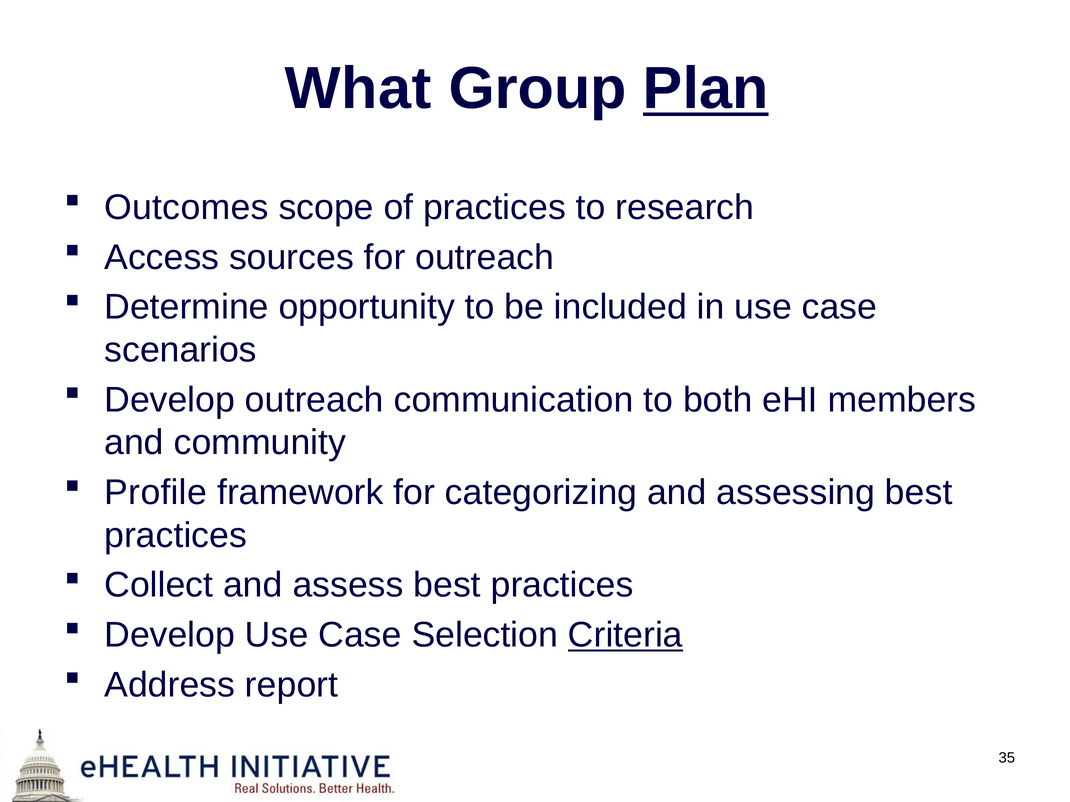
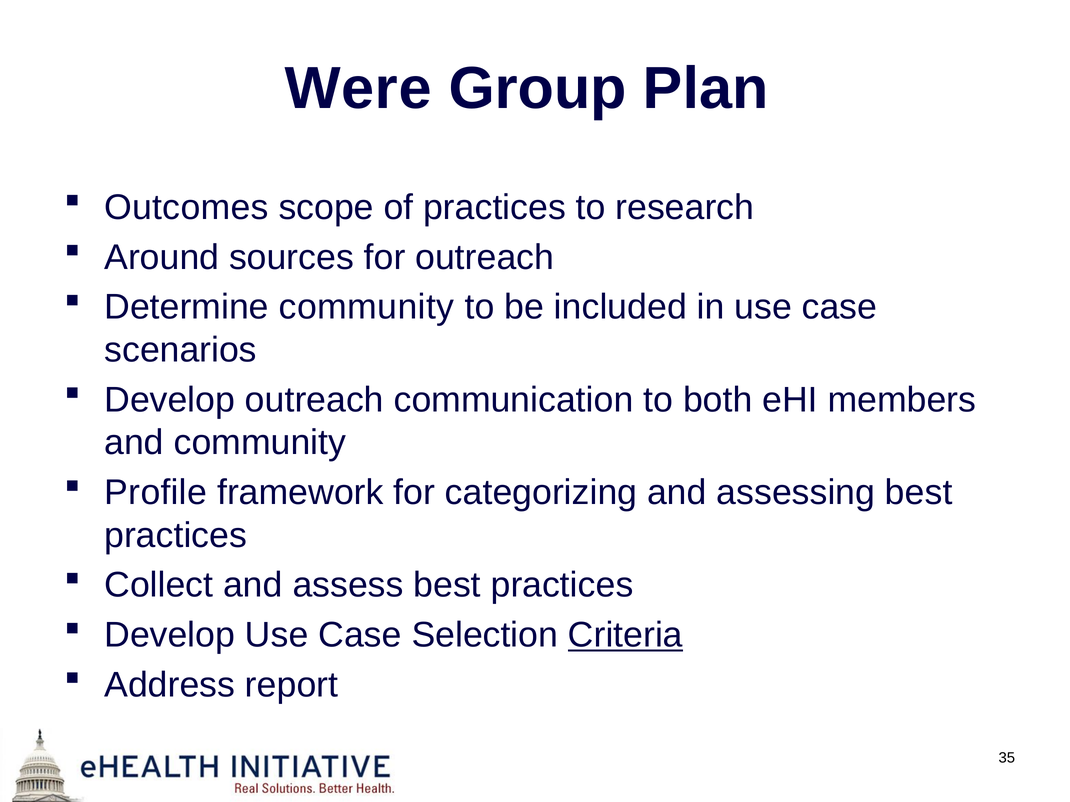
What: What -> Were (358, 89)
Plan underline: present -> none (706, 89)
Access: Access -> Around (162, 257)
Determine opportunity: opportunity -> community (367, 307)
